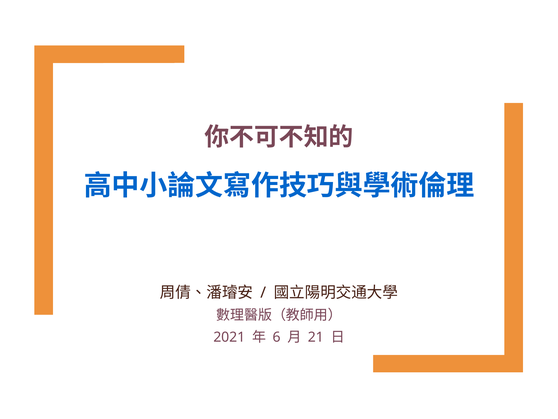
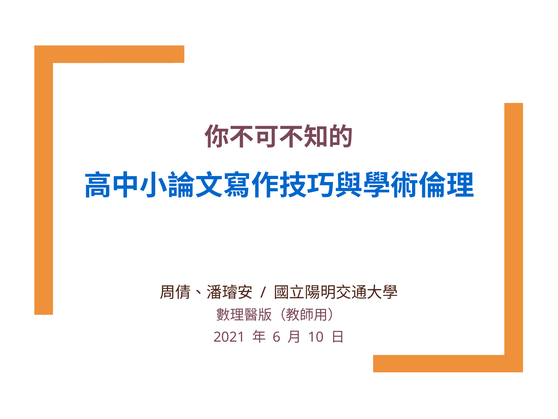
21: 21 -> 10 (316, 337)
